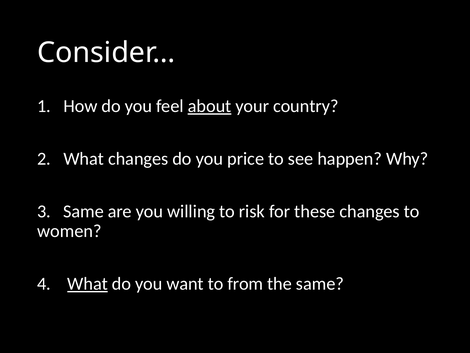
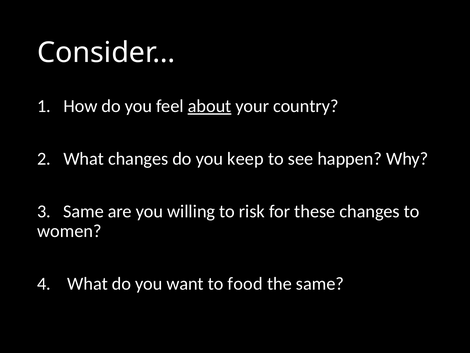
price: price -> keep (246, 159)
What underline: present -> none (88, 283)
from: from -> food (245, 283)
